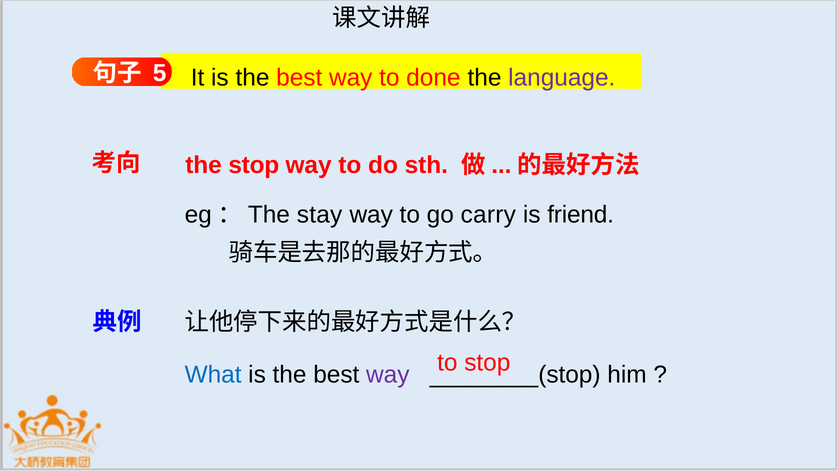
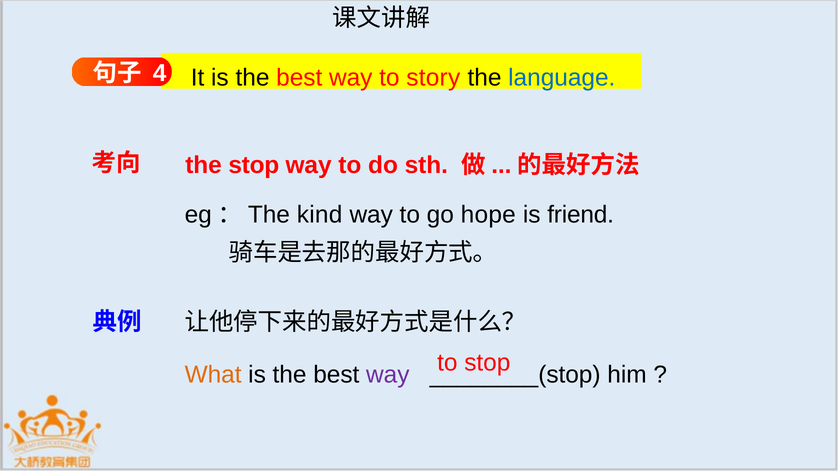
5: 5 -> 4 (160, 73)
done: done -> story (433, 78)
language colour: purple -> blue (562, 78)
stay: stay -> kind (320, 215)
carry: carry -> hope (488, 215)
What colour: blue -> orange (213, 375)
